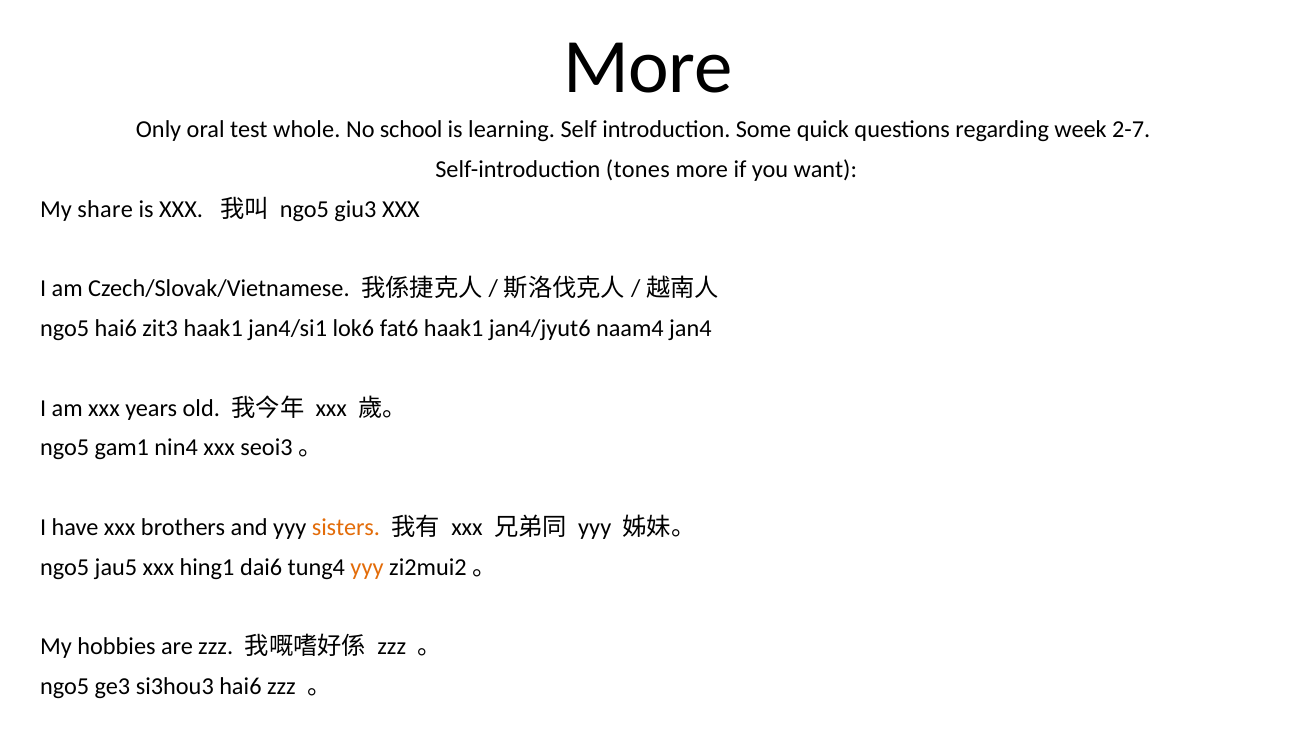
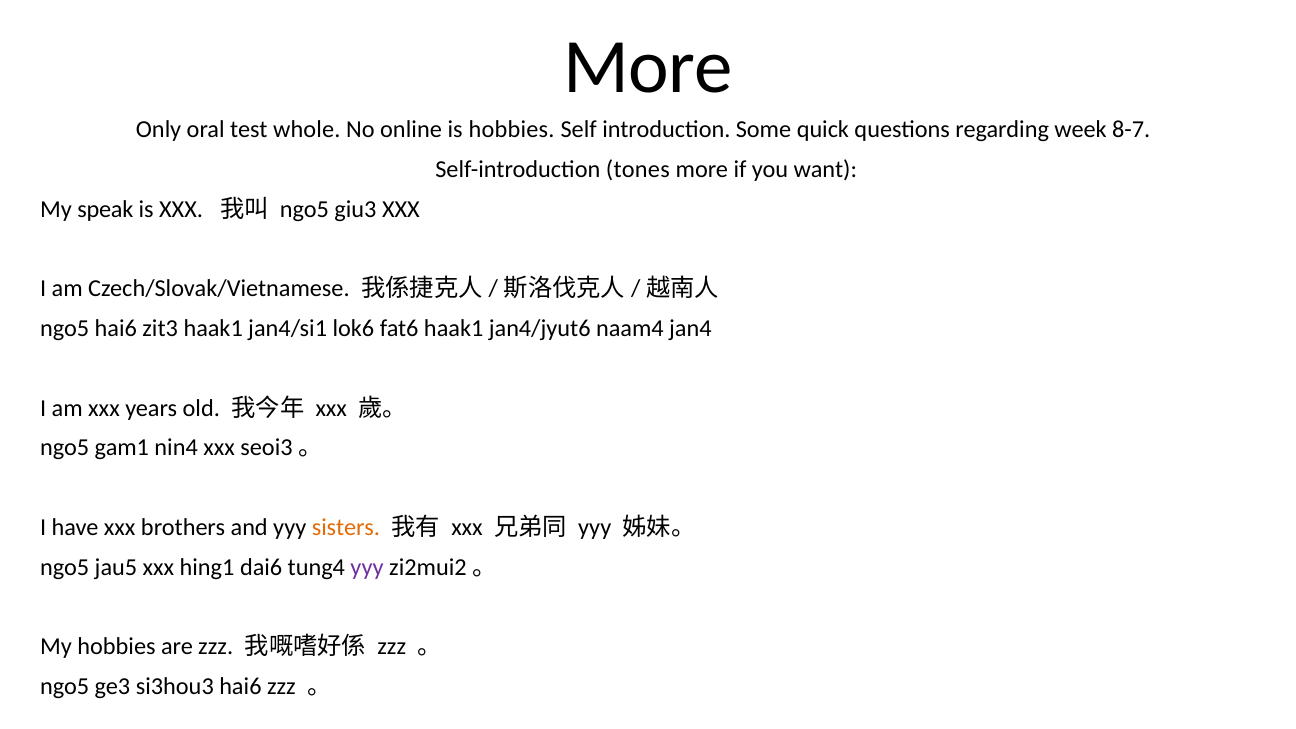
school: school -> online (411, 130)
is learning: learning -> hobbies (512, 130)
2-7: 2-7 -> 8-7 (1131, 130)
share: share -> speak (105, 209)
yyy colour: orange -> purple (367, 567)
